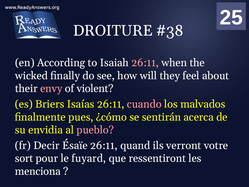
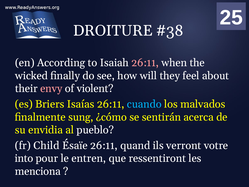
cuando colour: pink -> light blue (144, 104)
pues: pues -> sung (81, 117)
pueblo colour: pink -> white (95, 130)
Decir: Decir -> Child (46, 145)
sort: sort -> into (24, 158)
fuyard: fuyard -> entren (89, 158)
